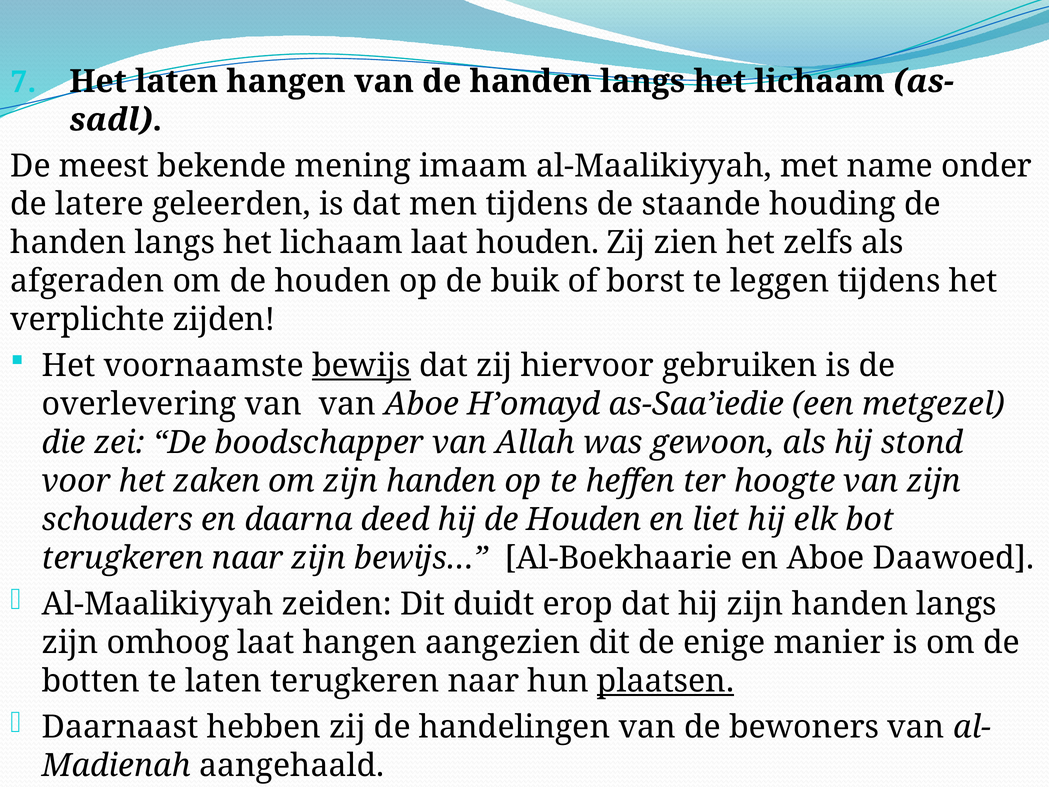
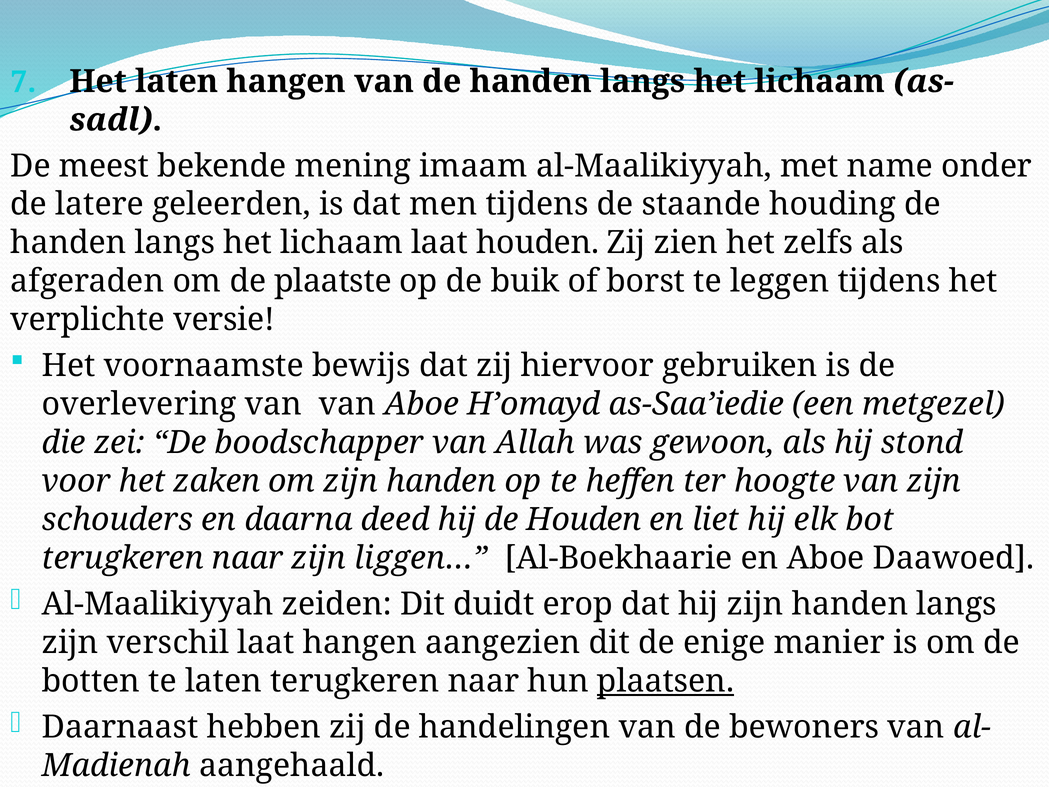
om de houden: houden -> plaatste (333, 281)
zijden: zijden -> versie (224, 320)
bewijs underline: present -> none (361, 366)
bewijs…: bewijs… -> liggen… (421, 558)
omhoog: omhoog -> verschil (168, 642)
